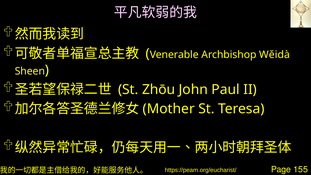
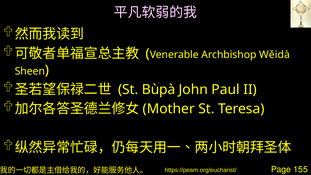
Zhōu: Zhōu -> Bùpà (159, 89)
